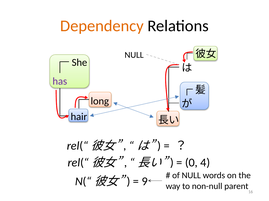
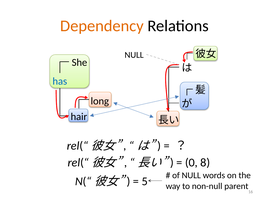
has colour: purple -> blue (60, 82)
4: 4 -> 8 (205, 163)
9: 9 -> 5 (145, 182)
